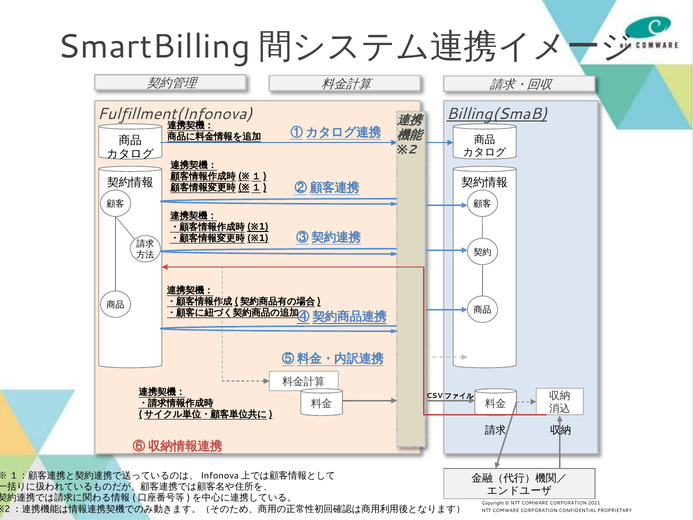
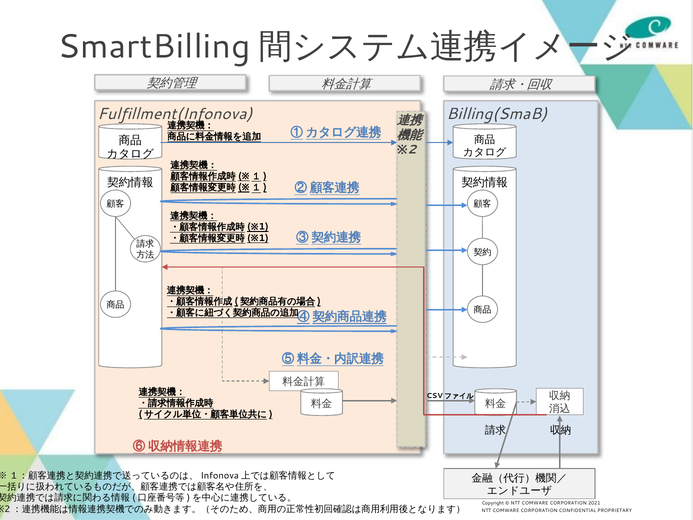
Billing(SmaB underline: present -> none (497, 114)
